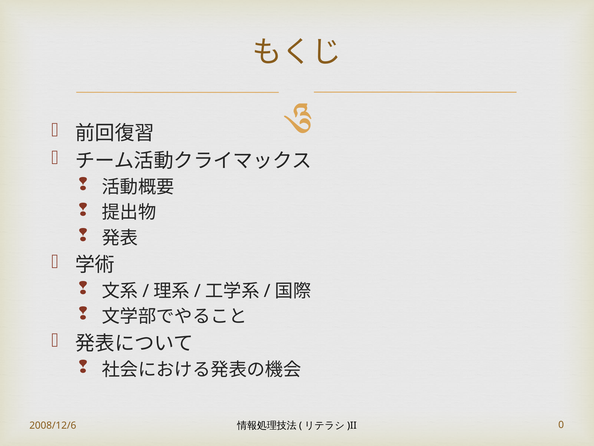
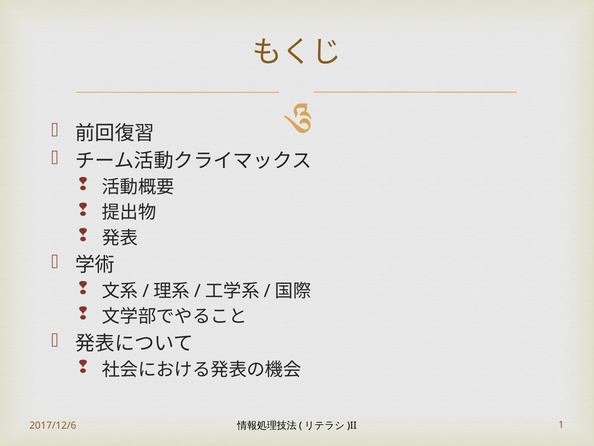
2008/12/6: 2008/12/6 -> 2017/12/6 (53, 425)
0: 0 -> 1 (561, 424)
